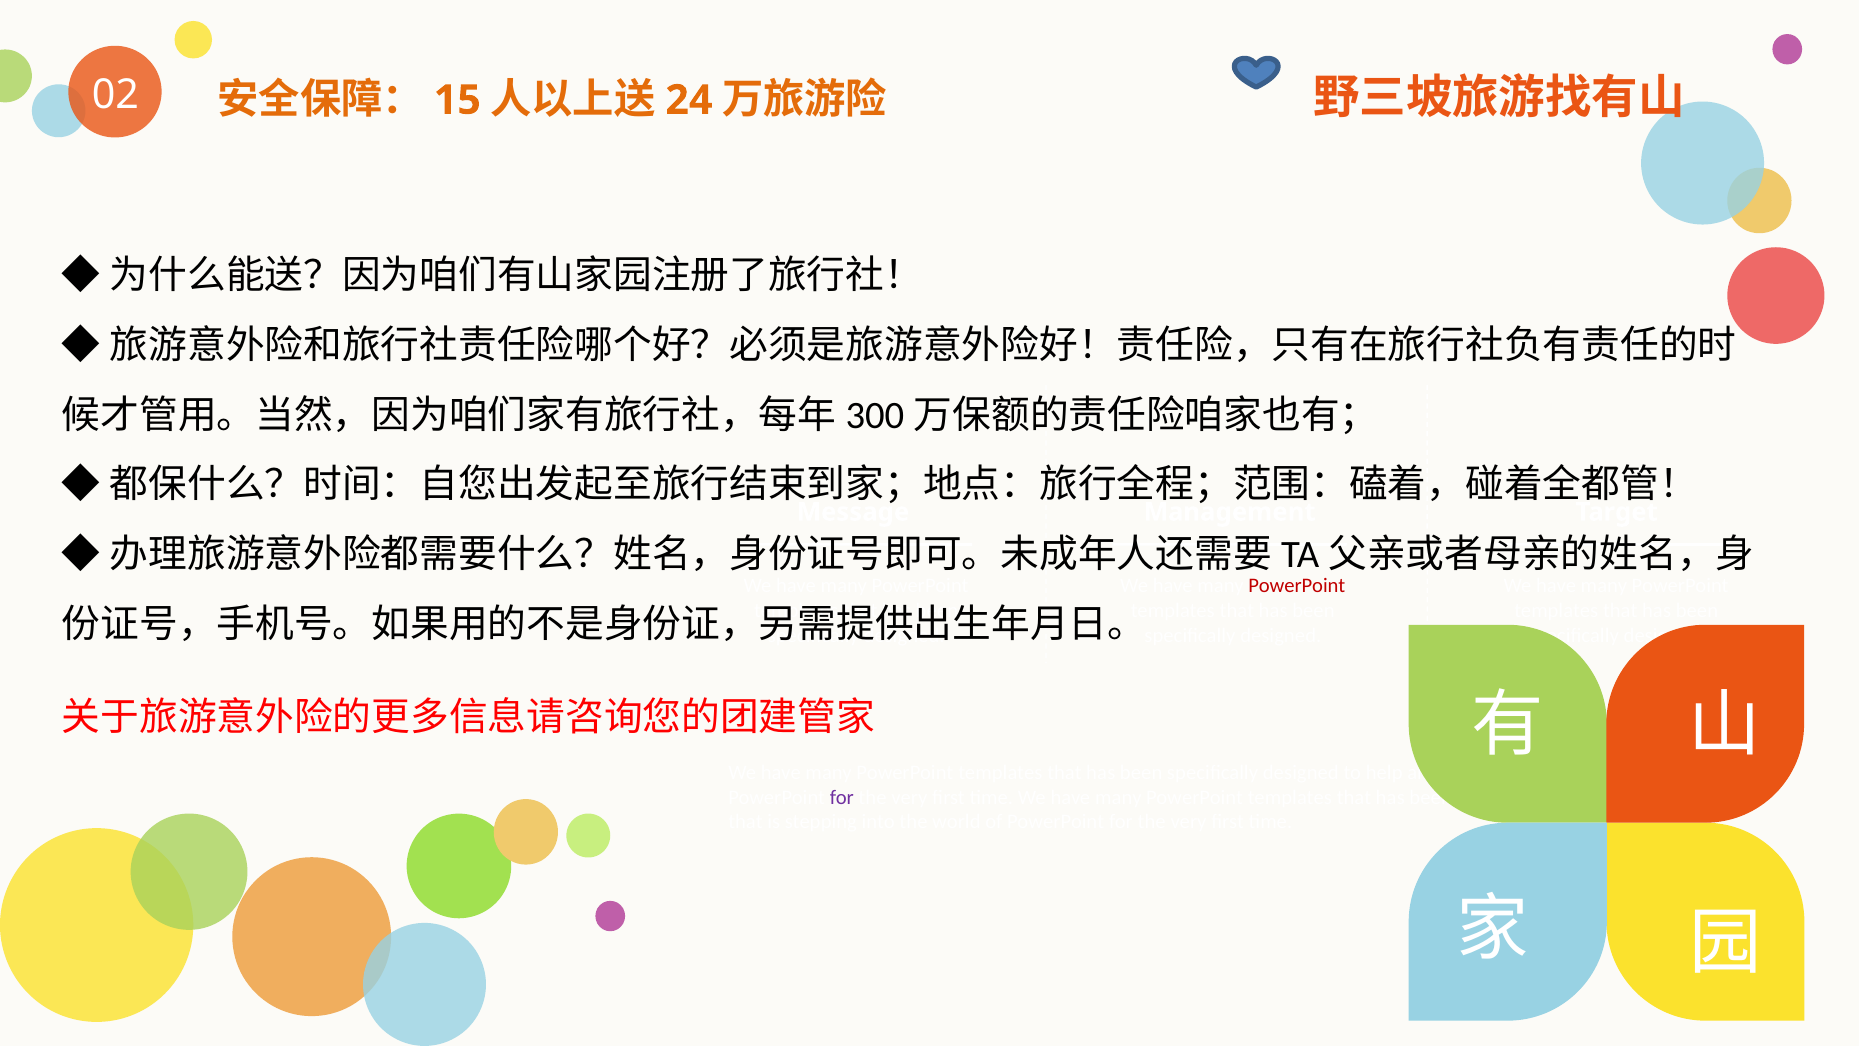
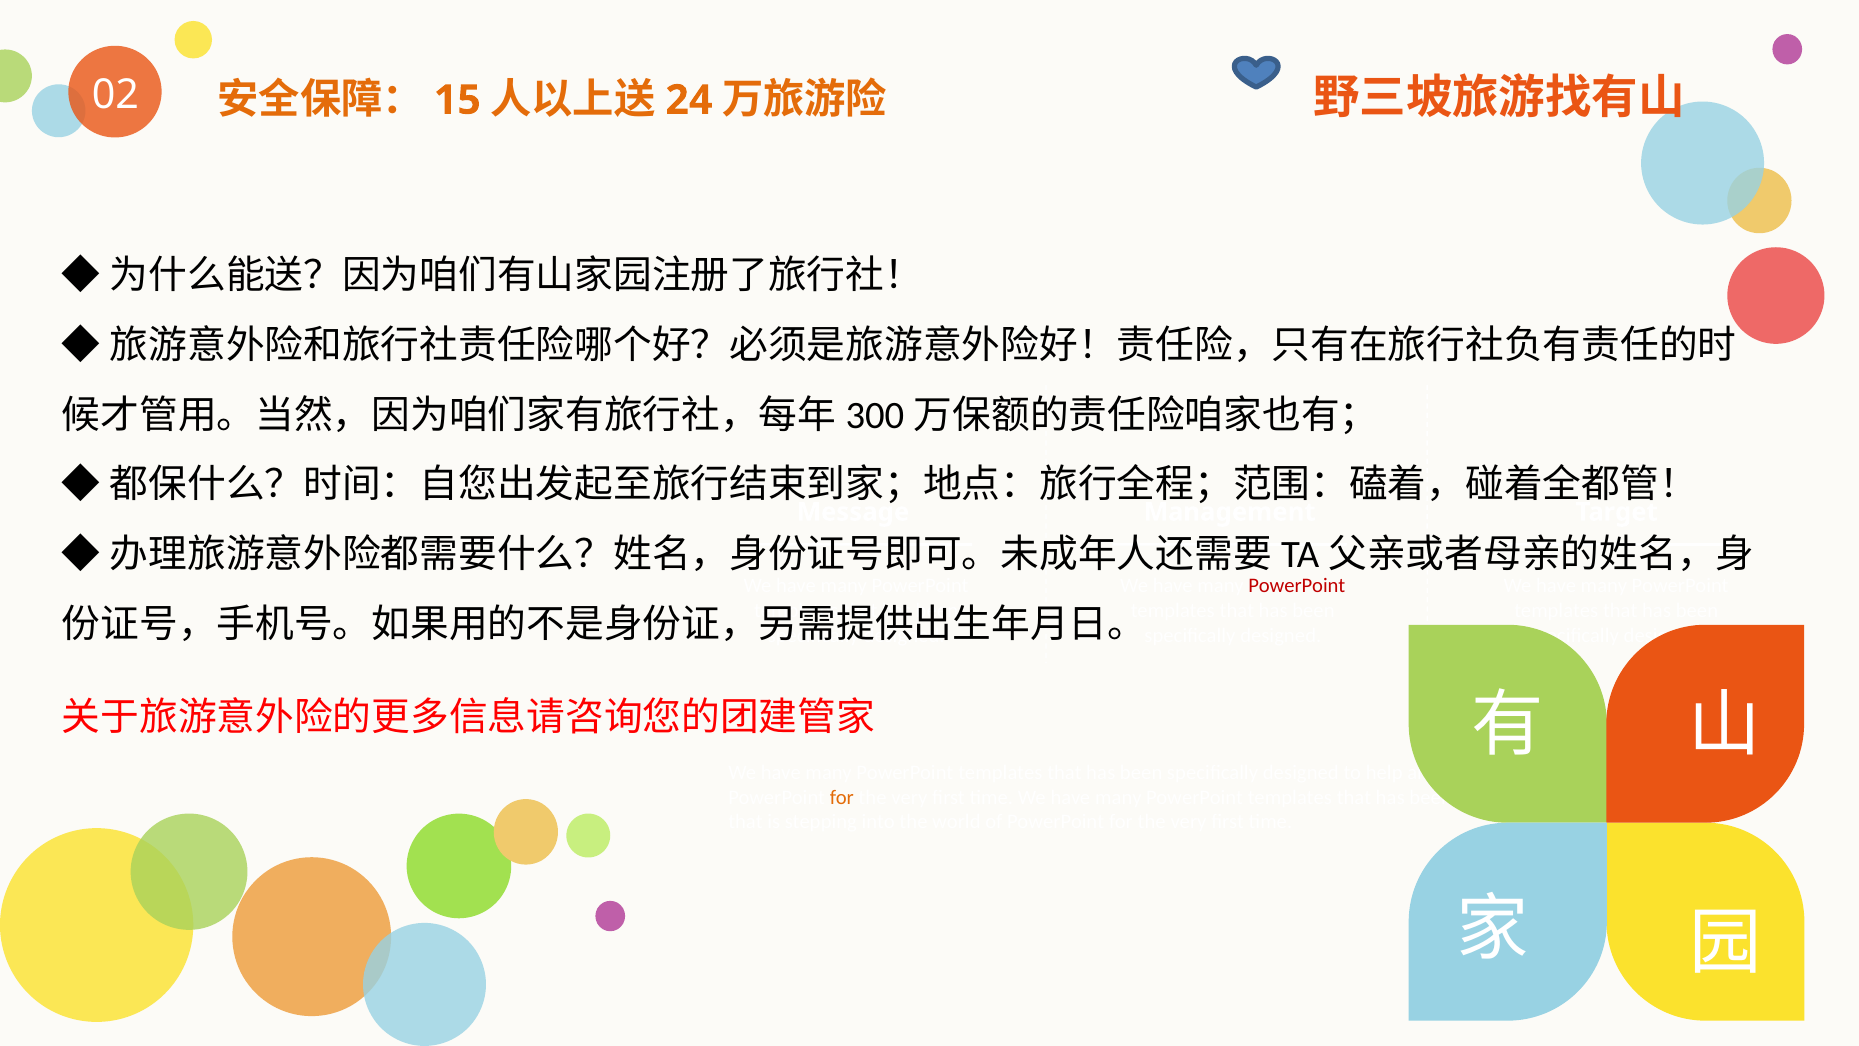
for colour: purple -> orange (842, 797)
